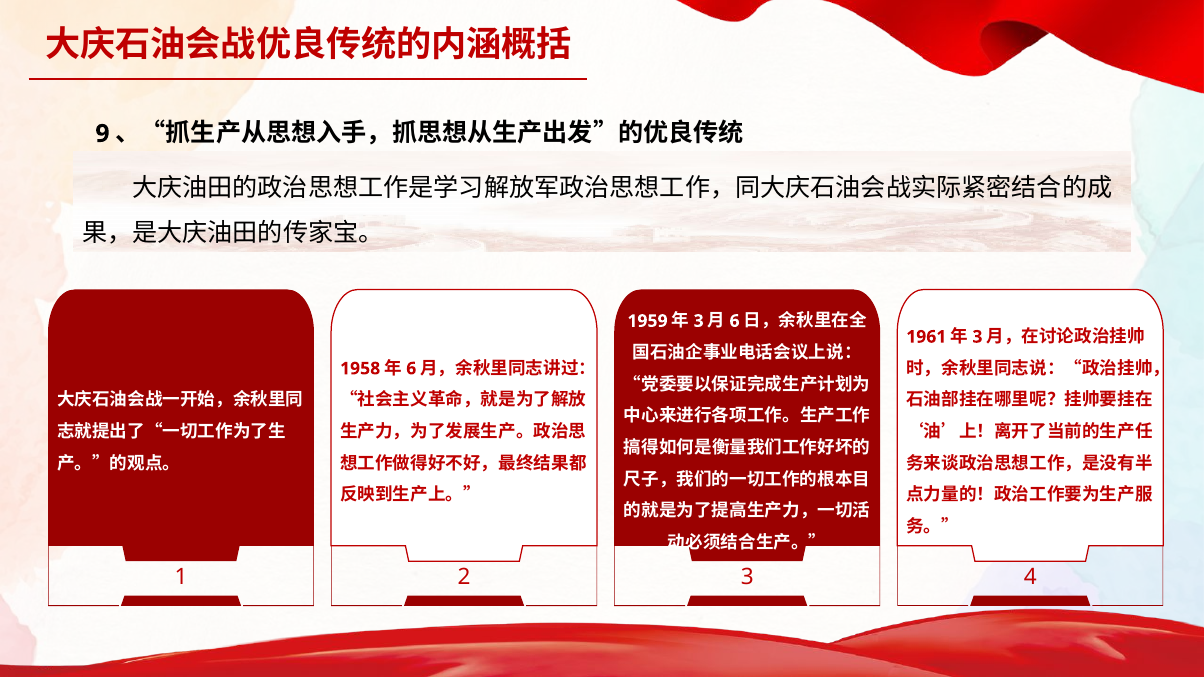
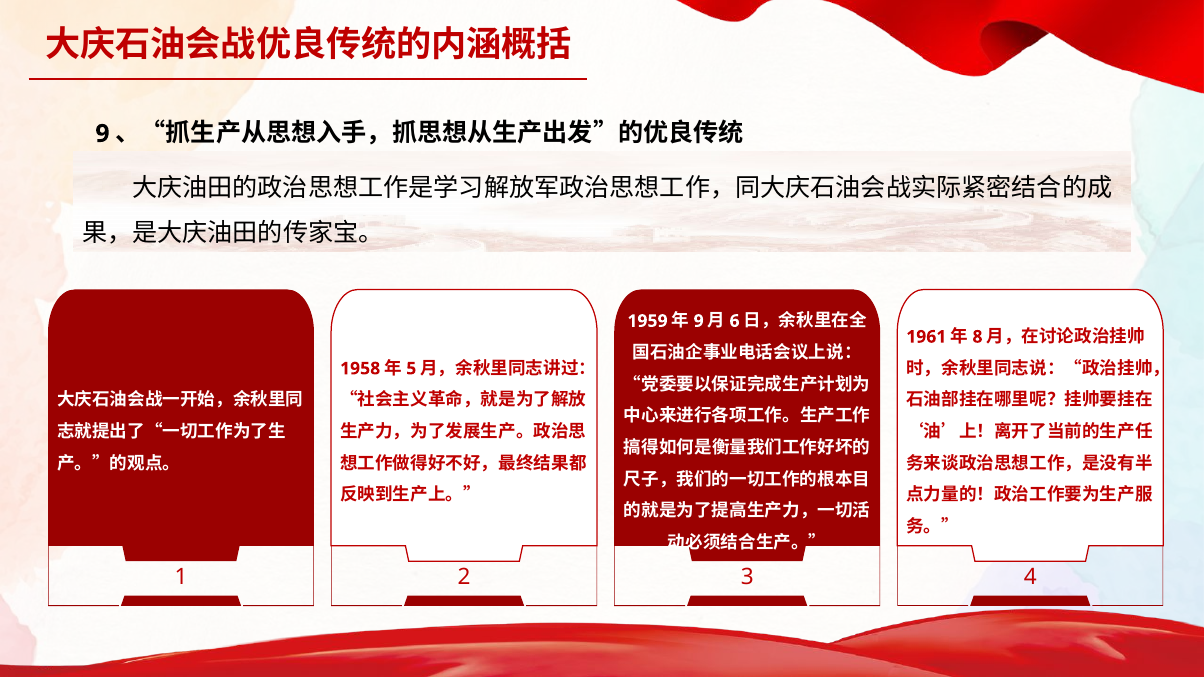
3: 3 -> 9 (699, 321)
3: 3 -> 8 (977, 337)
6: 6 -> 5 (411, 369)
